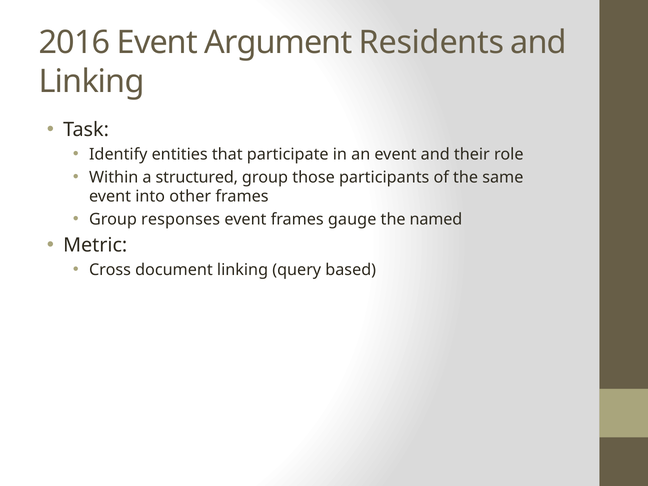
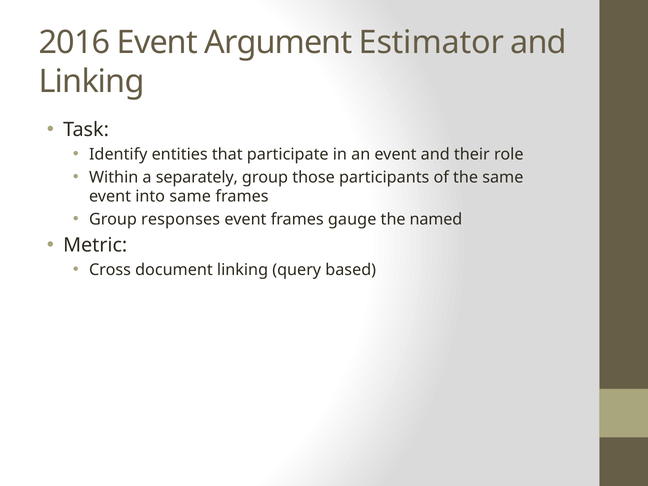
Residents: Residents -> Estimator (431, 43)
structured: structured -> separately (197, 177)
into other: other -> same (190, 197)
